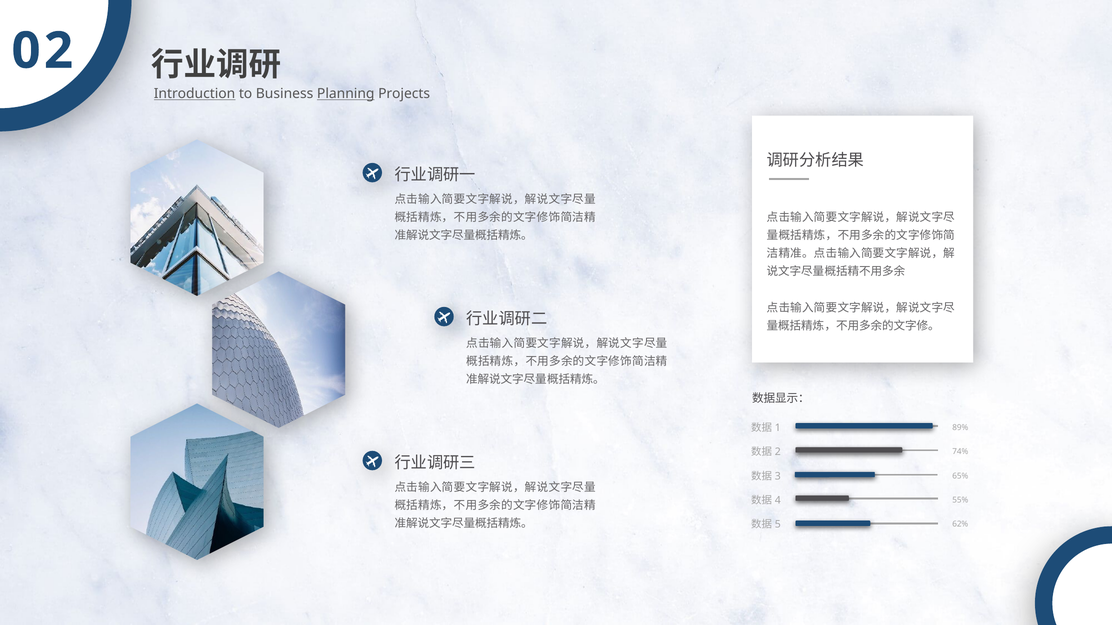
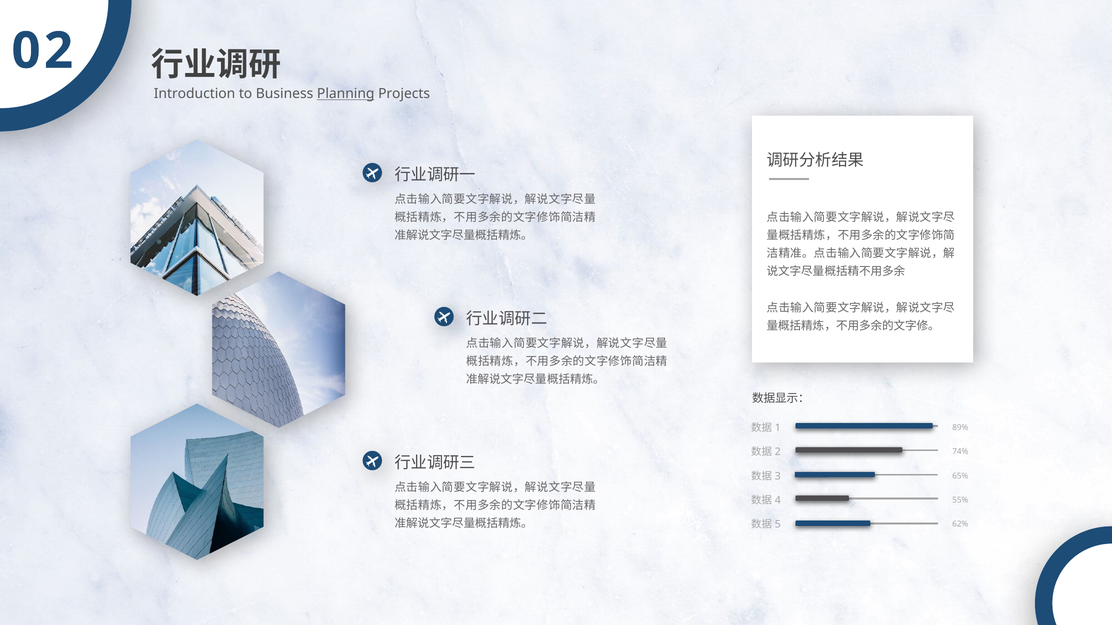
Introduction underline: present -> none (195, 94)
